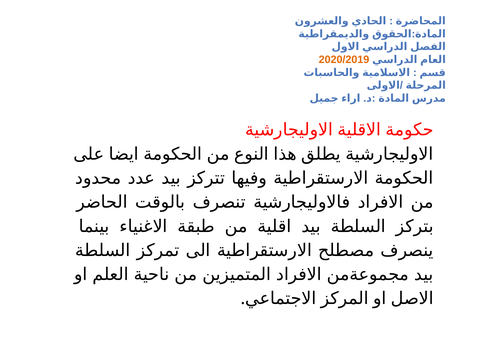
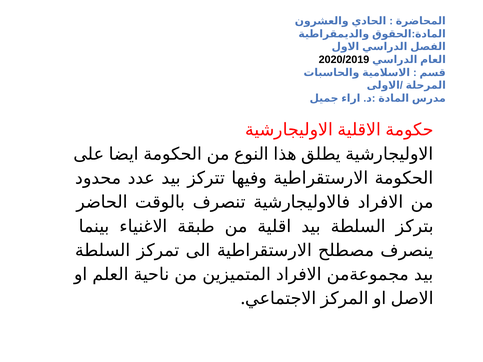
2020/2019 colour: orange -> black (344, 60)
